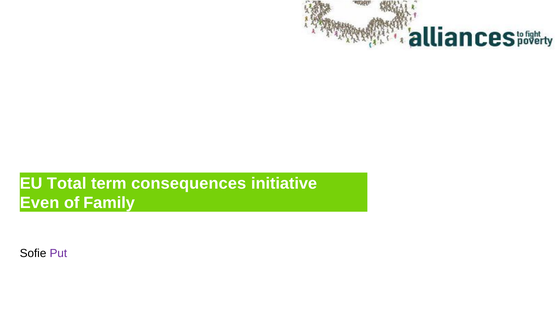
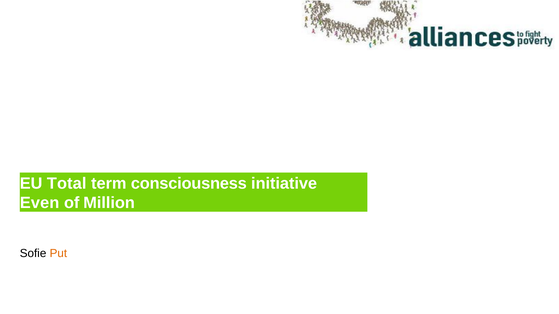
consequences: consequences -> consciousness (189, 184)
Family: Family -> Million (109, 203)
Put colour: purple -> orange (58, 254)
